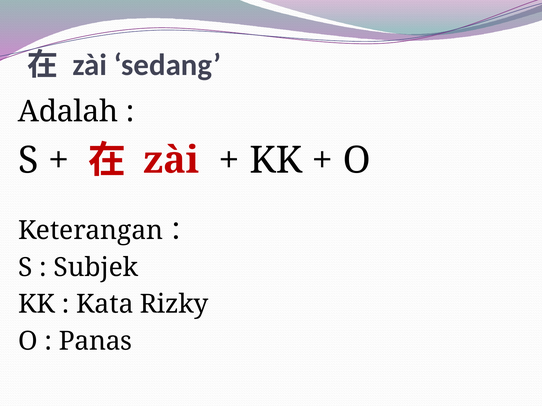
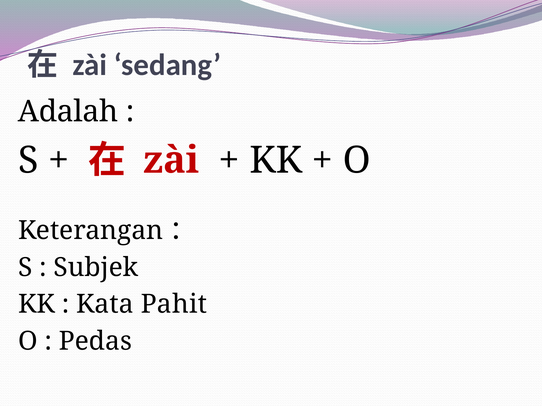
Rizky: Rizky -> Pahit (174, 305)
Panas: Panas -> Pedas (95, 342)
